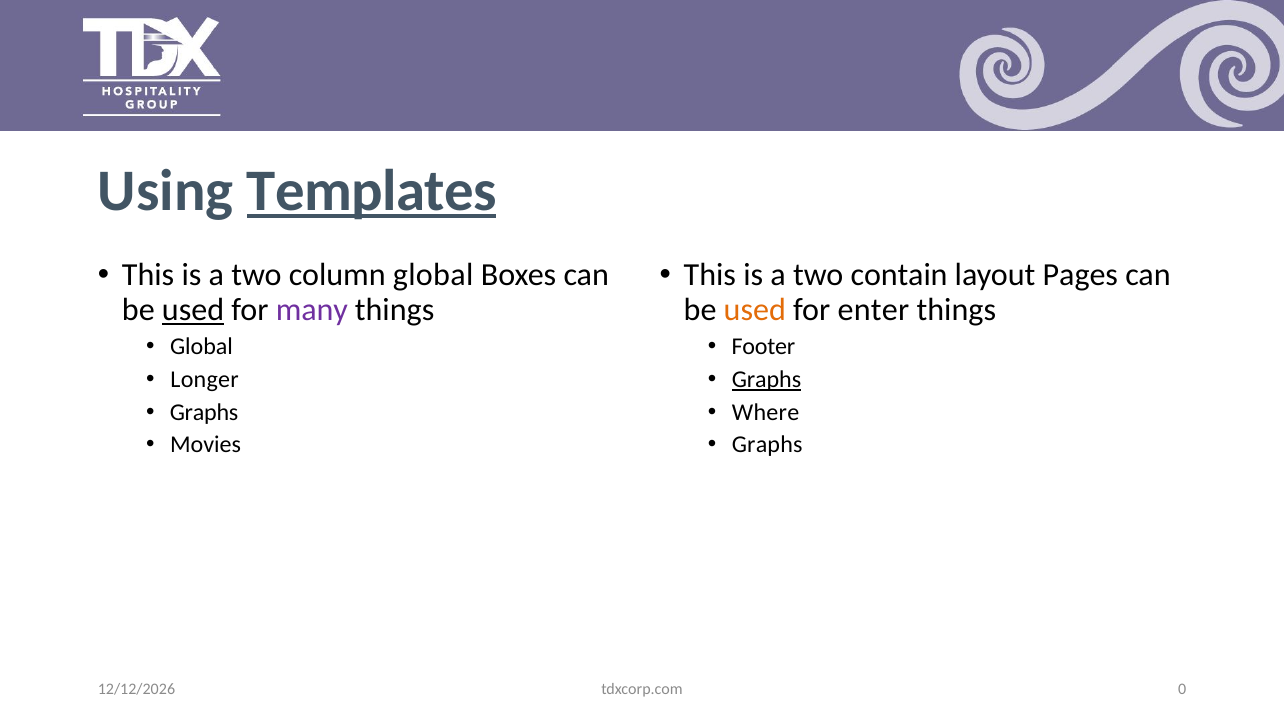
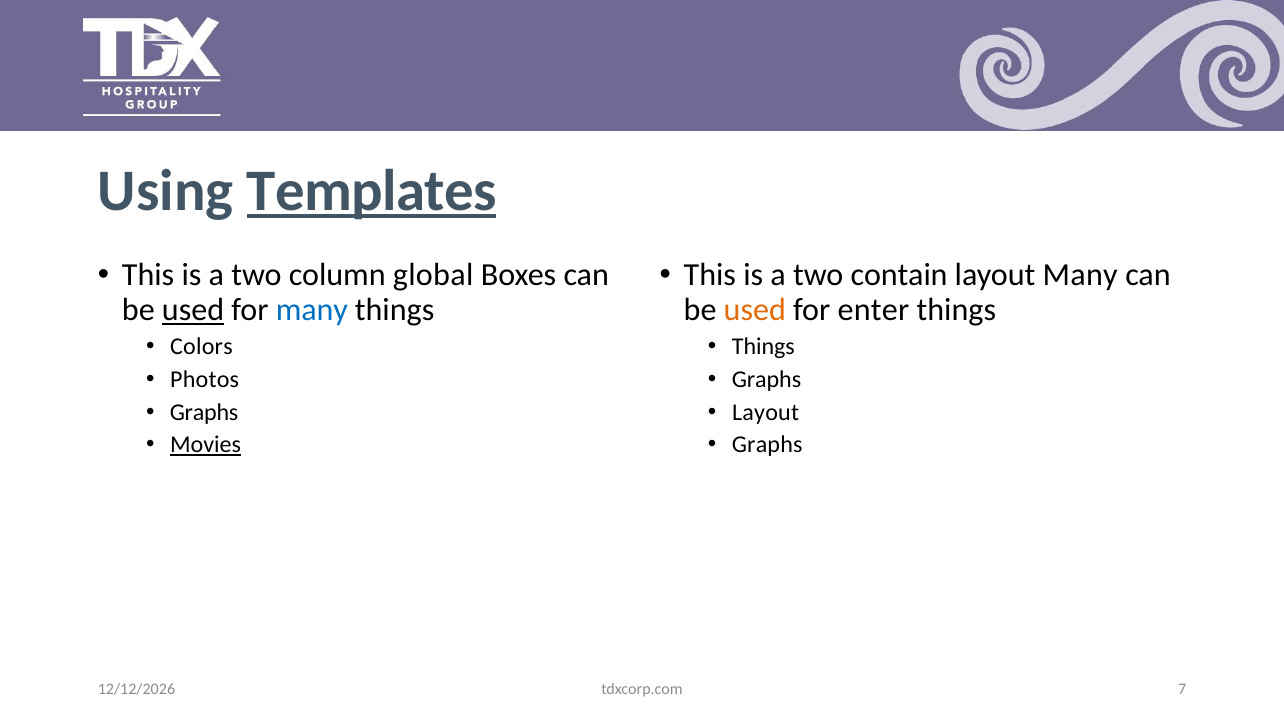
layout Pages: Pages -> Many (1080, 275)
many colour: purple -> blue (312, 310)
Global: Global -> Colors (201, 347)
Footer: Footer -> Things (763, 347)
Longer: Longer -> Photos (205, 380)
Graphs underline: present -> none (767, 380)
Where: Where -> Layout (766, 412)
Movies underline: none -> present (206, 445)
0: 0 -> 7 (1182, 690)
